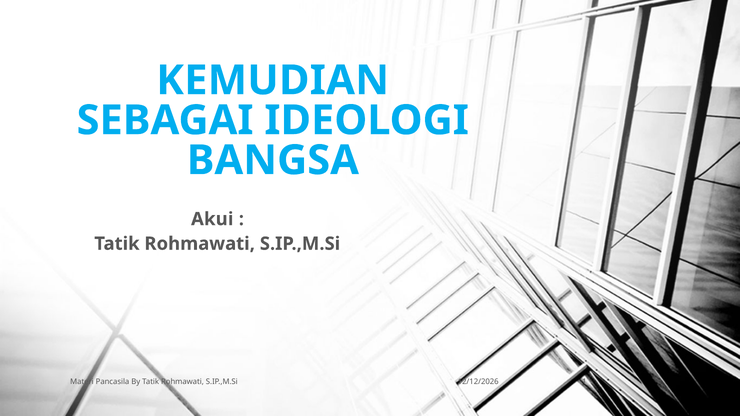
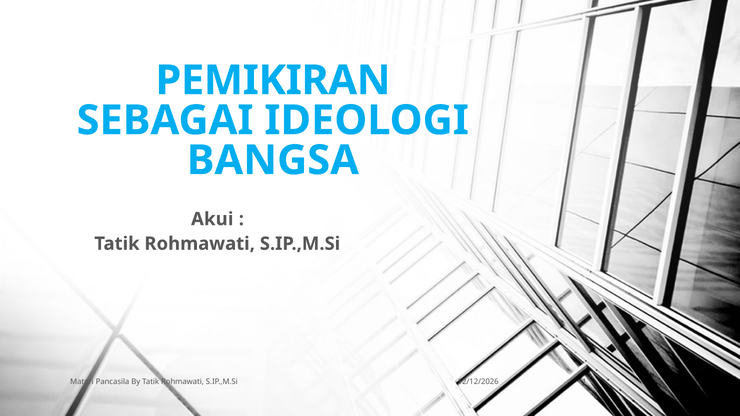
KEMUDIAN: KEMUDIAN -> PEMIKIRAN (273, 81)
